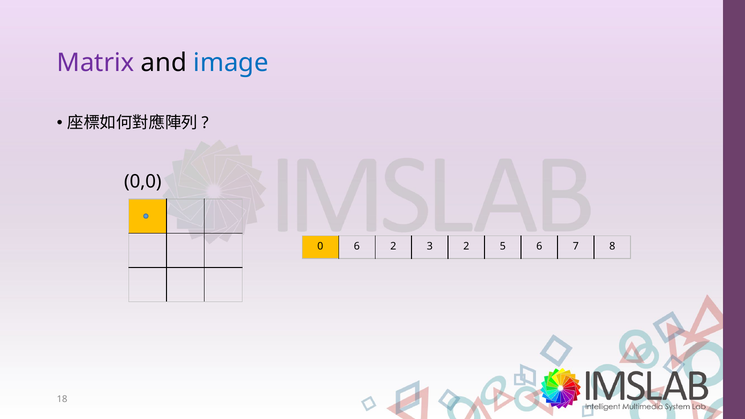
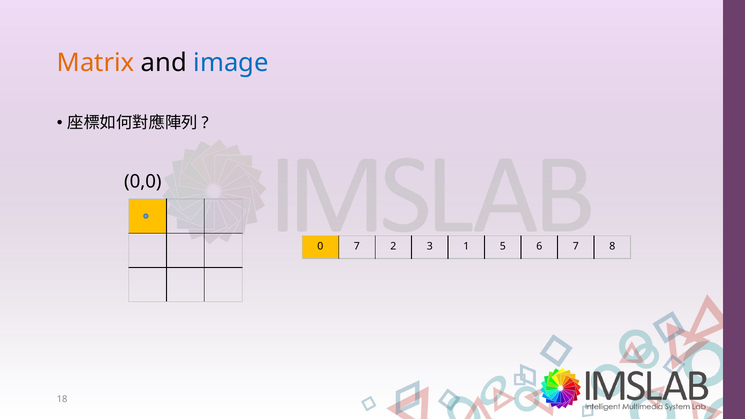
Matrix colour: purple -> orange (96, 63)
0 6: 6 -> 7 (357, 246)
3 2: 2 -> 1 (466, 246)
